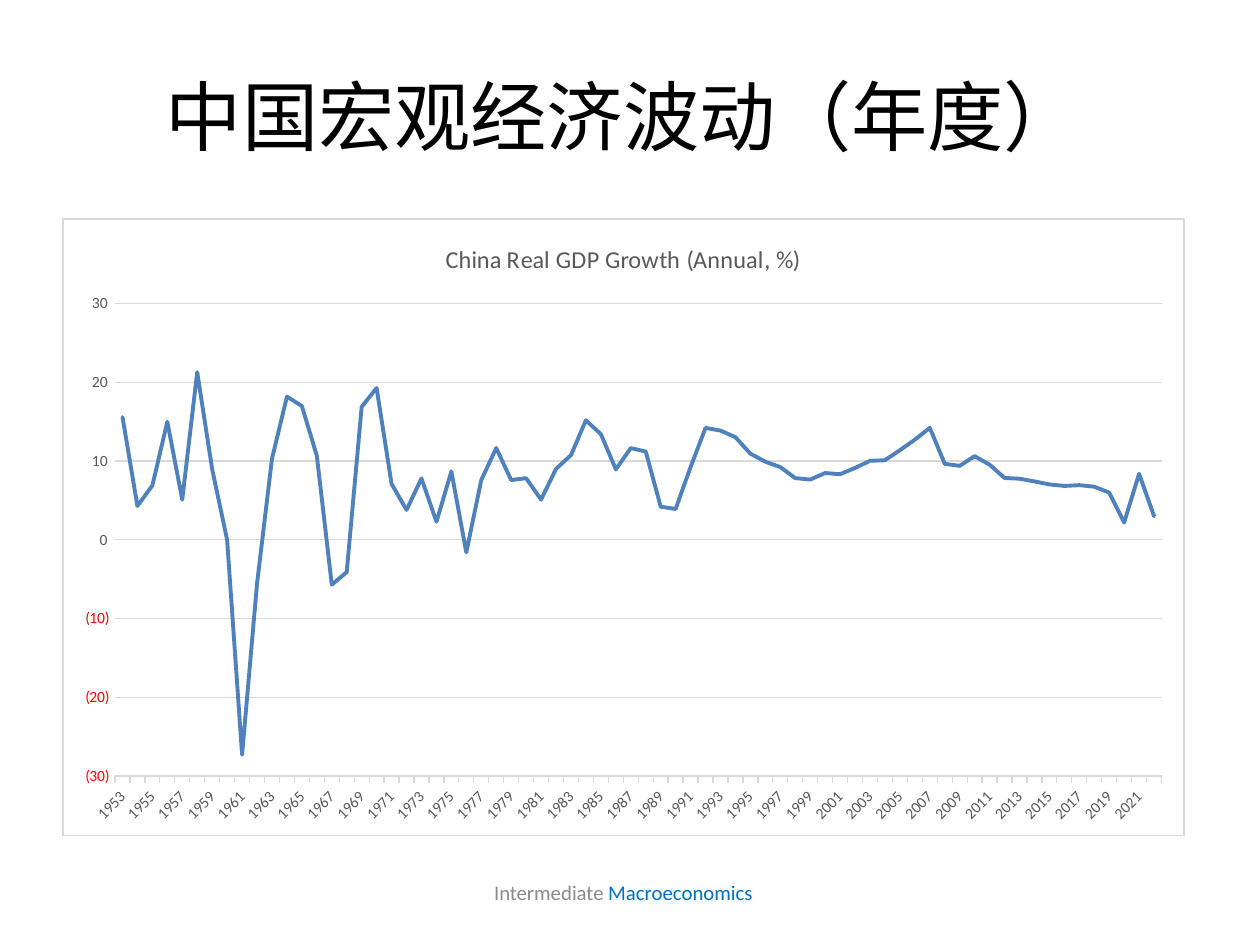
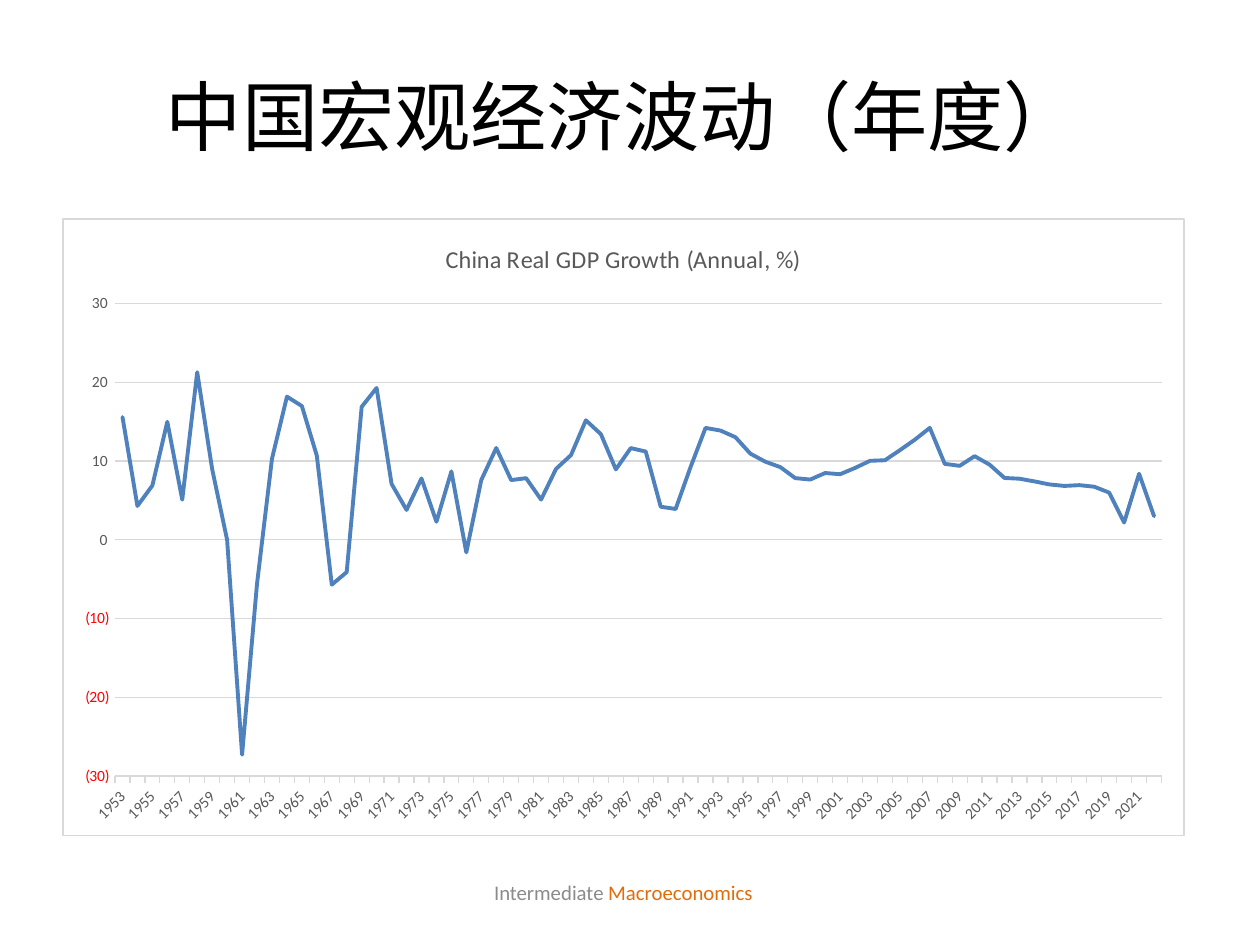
Macroeconomics colour: blue -> orange (680, 893)
